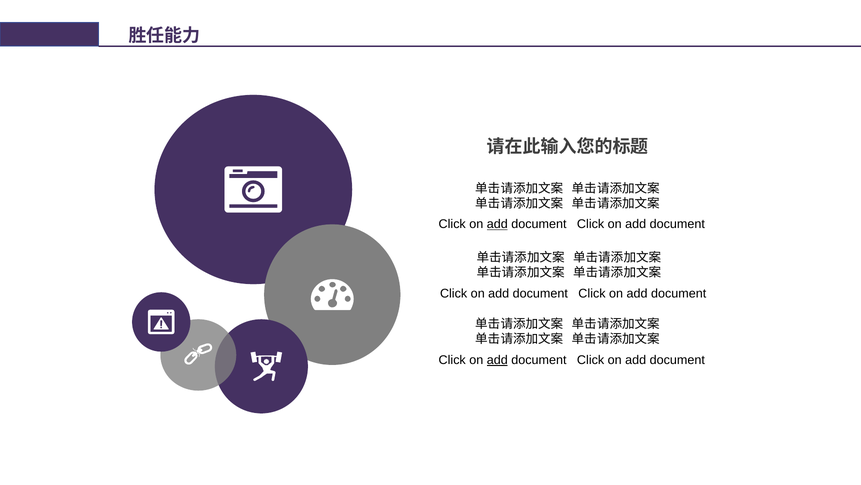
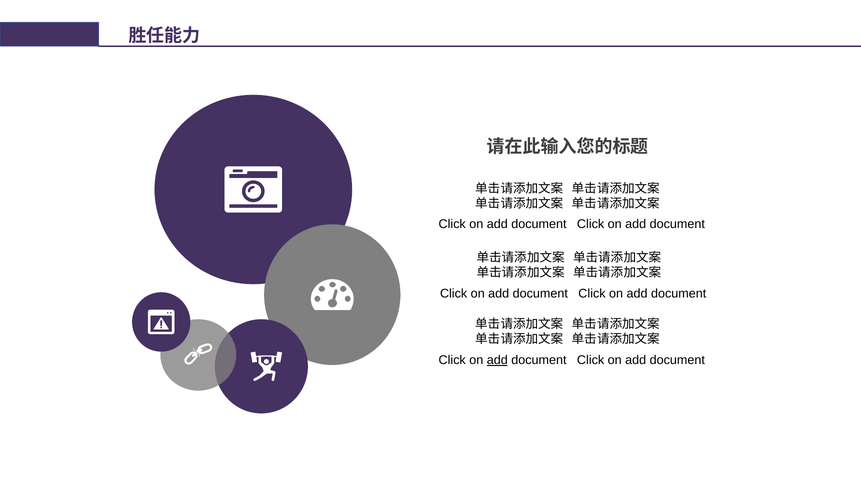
add underline: present -> none (497, 224)
